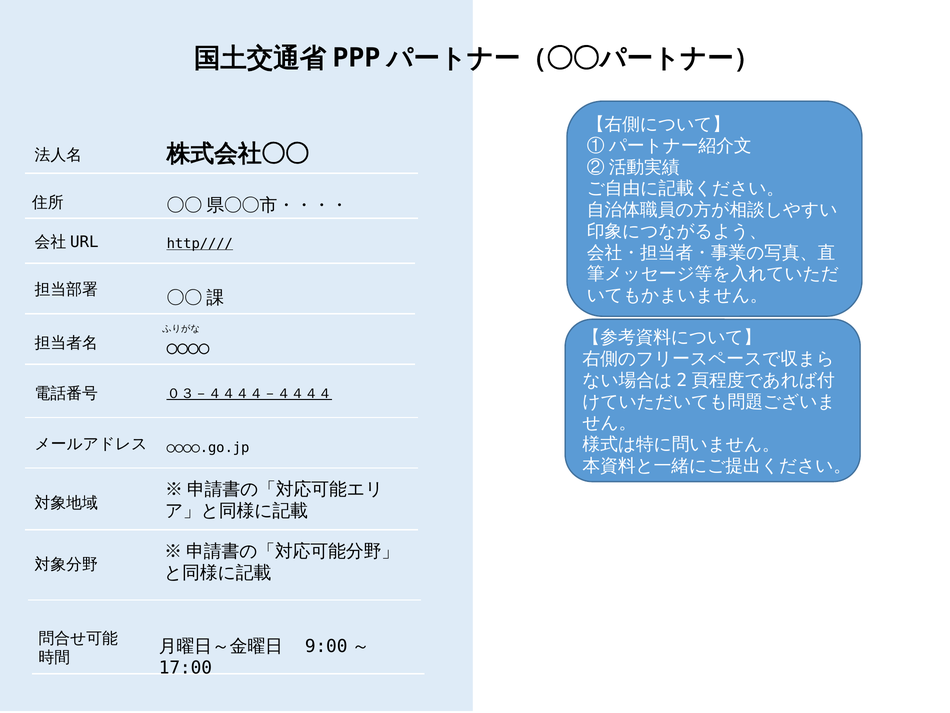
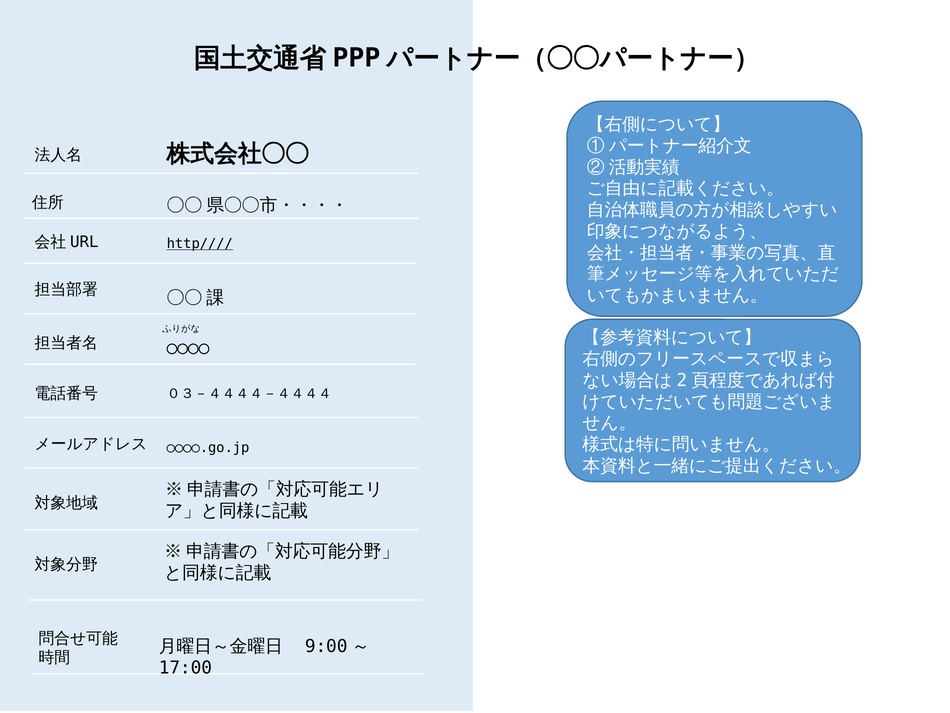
０３－４４４４－４４４４ underline: present -> none (249, 393)
